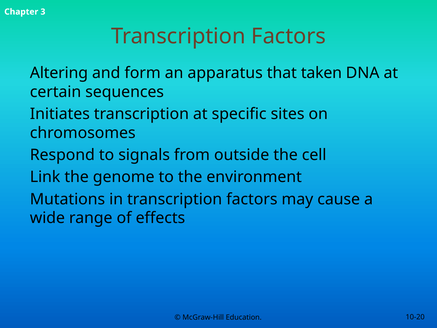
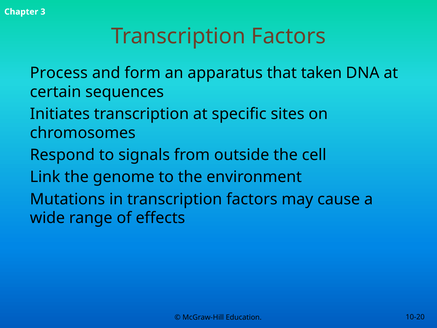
Altering: Altering -> Process (59, 73)
